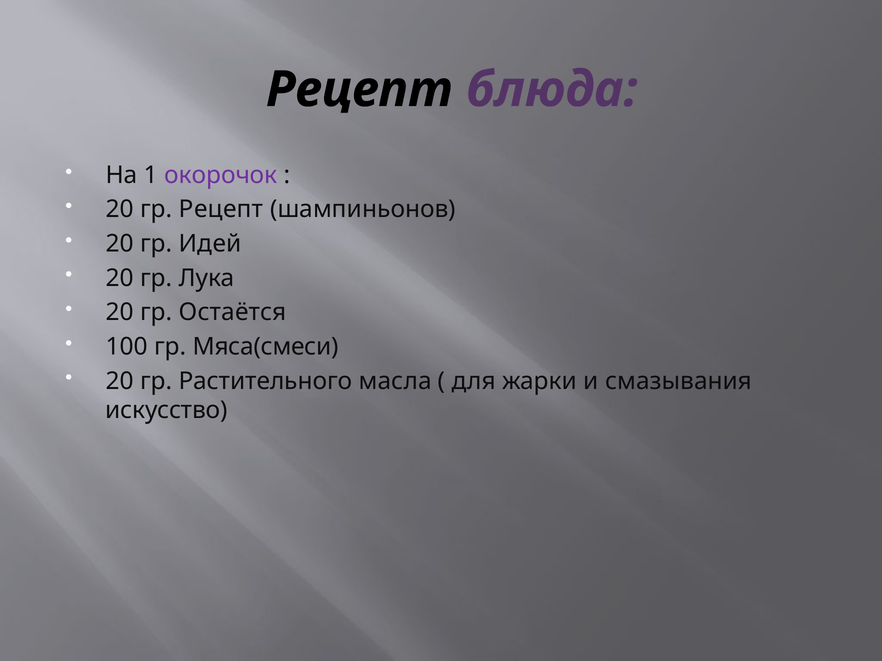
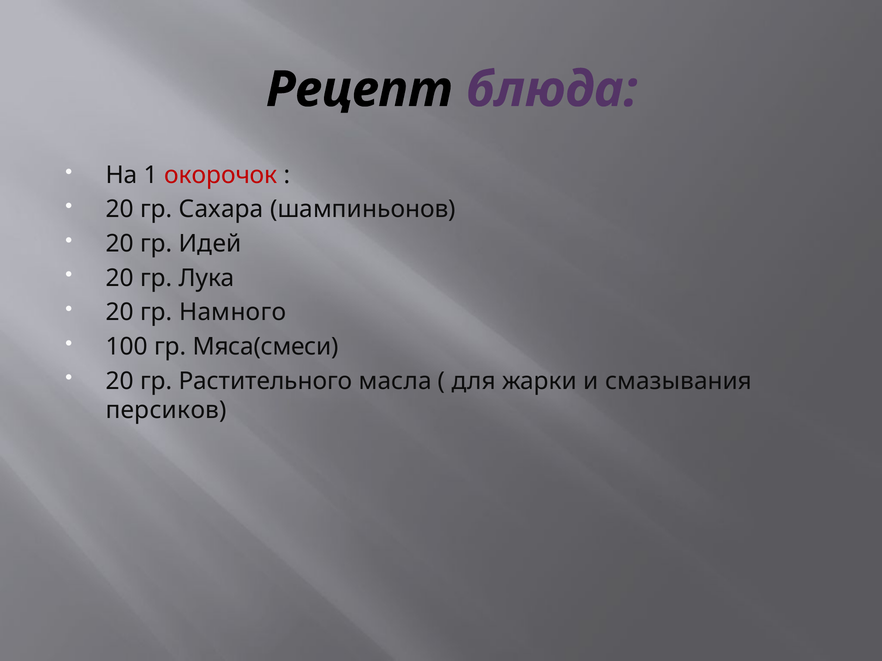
окорочок colour: purple -> red (221, 175)
гр Рецепт: Рецепт -> Сахара (221, 209)
Остаётся: Остаётся -> Намного (233, 313)
искусство: искусство -> персиков (166, 411)
